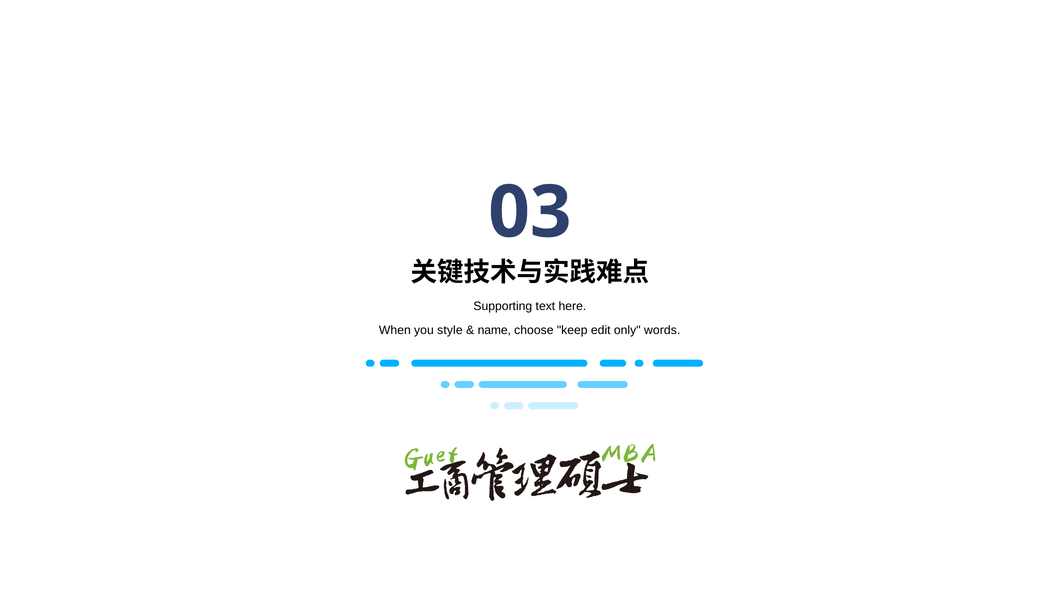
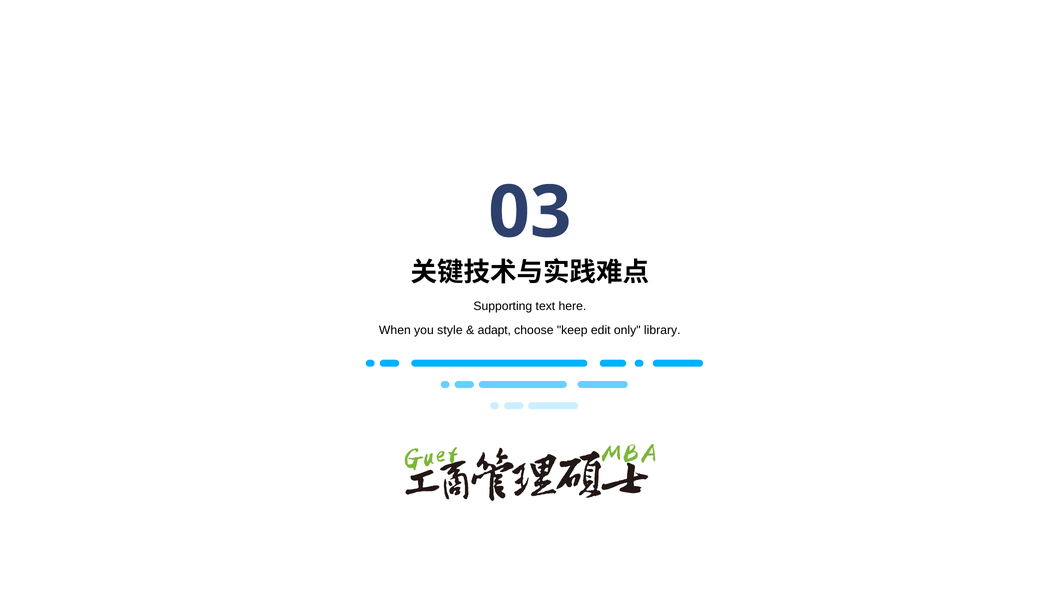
name: name -> adapt (494, 331)
words: words -> library (662, 331)
